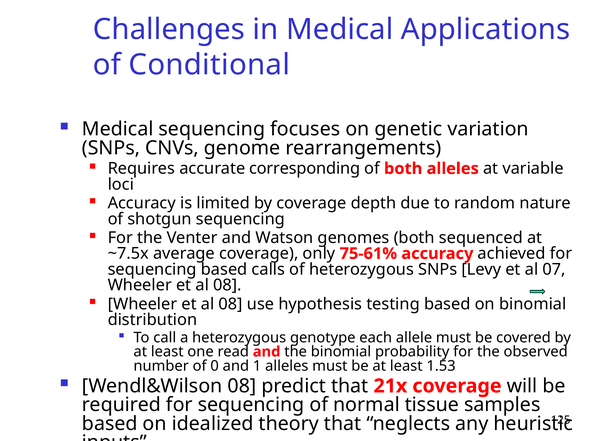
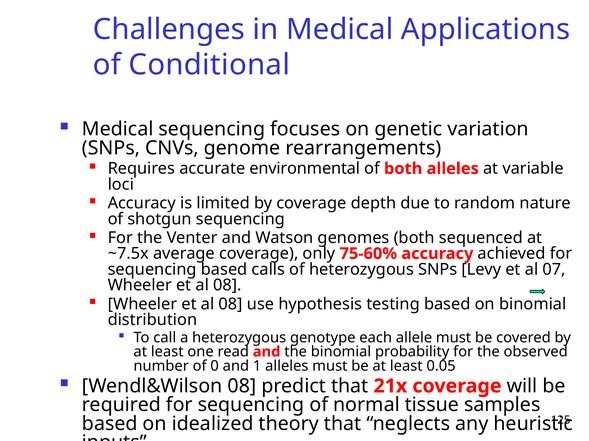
corresponding: corresponding -> environmental (305, 169)
75-61%: 75-61% -> 75-60% (368, 254)
1.53: 1.53 -> 0.05 (441, 366)
